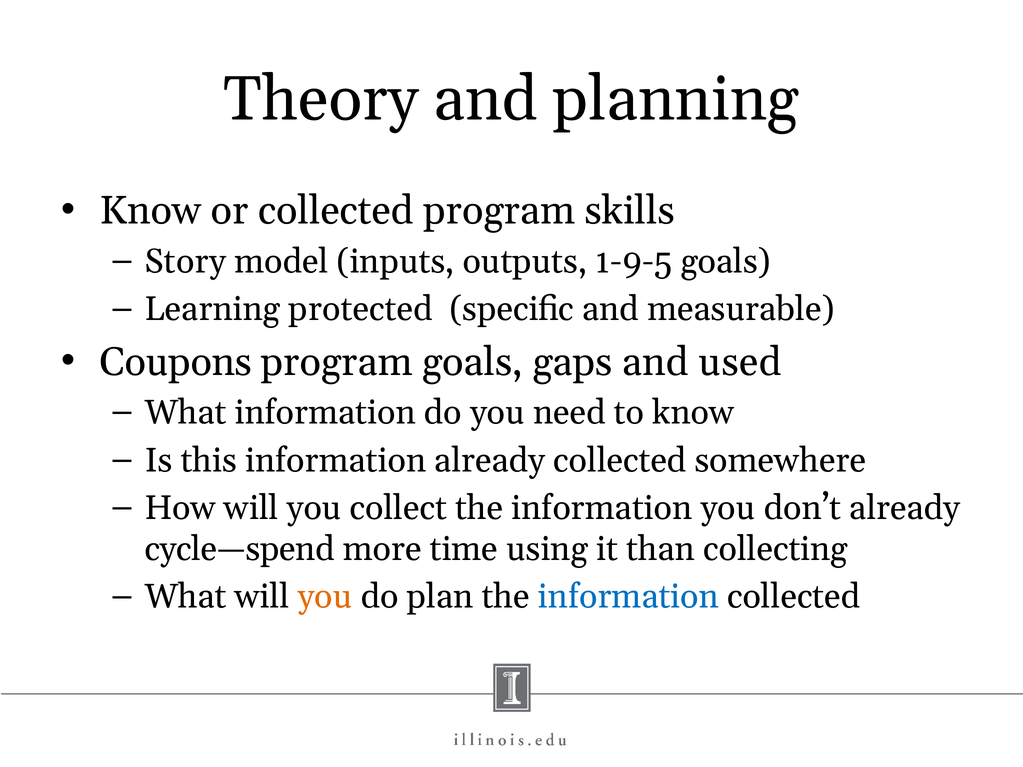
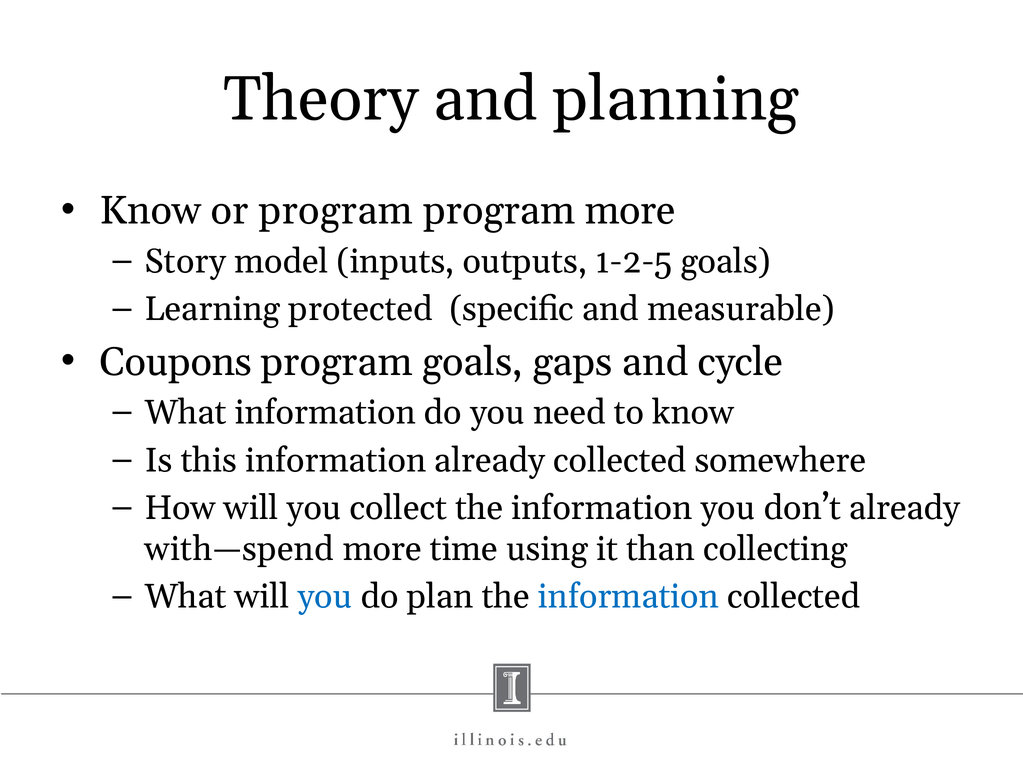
or collected: collected -> program (336, 211)
program skills: skills -> more (630, 211)
1-9-5: 1-9-5 -> 1-2-5 (634, 262)
used: used -> cycle (740, 362)
cycle—spend: cycle—spend -> with—spend (239, 549)
you colour: orange -> blue (325, 597)
